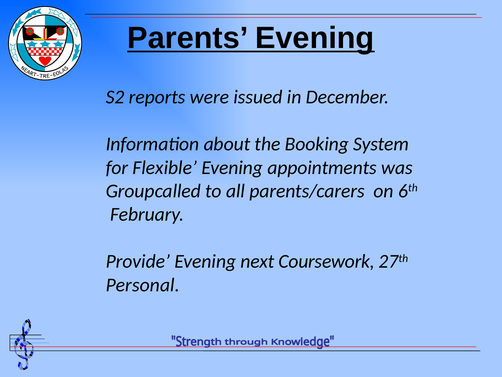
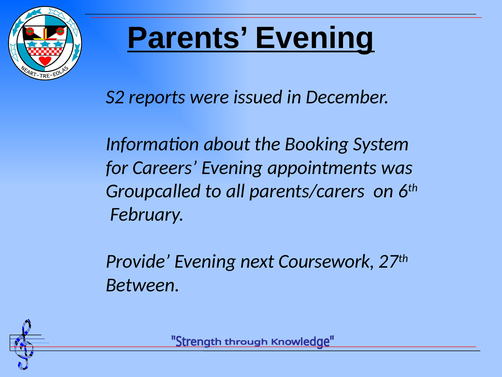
Flexible: Flexible -> Careers (165, 167)
Personal: Personal -> Between (143, 285)
